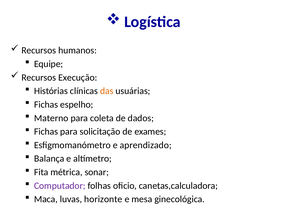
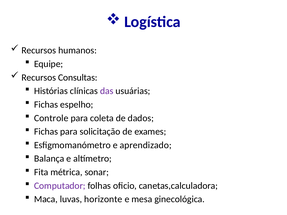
Execução: Execução -> Consultas (78, 78)
das colour: orange -> purple (107, 91)
Materno: Materno -> Controle (51, 118)
